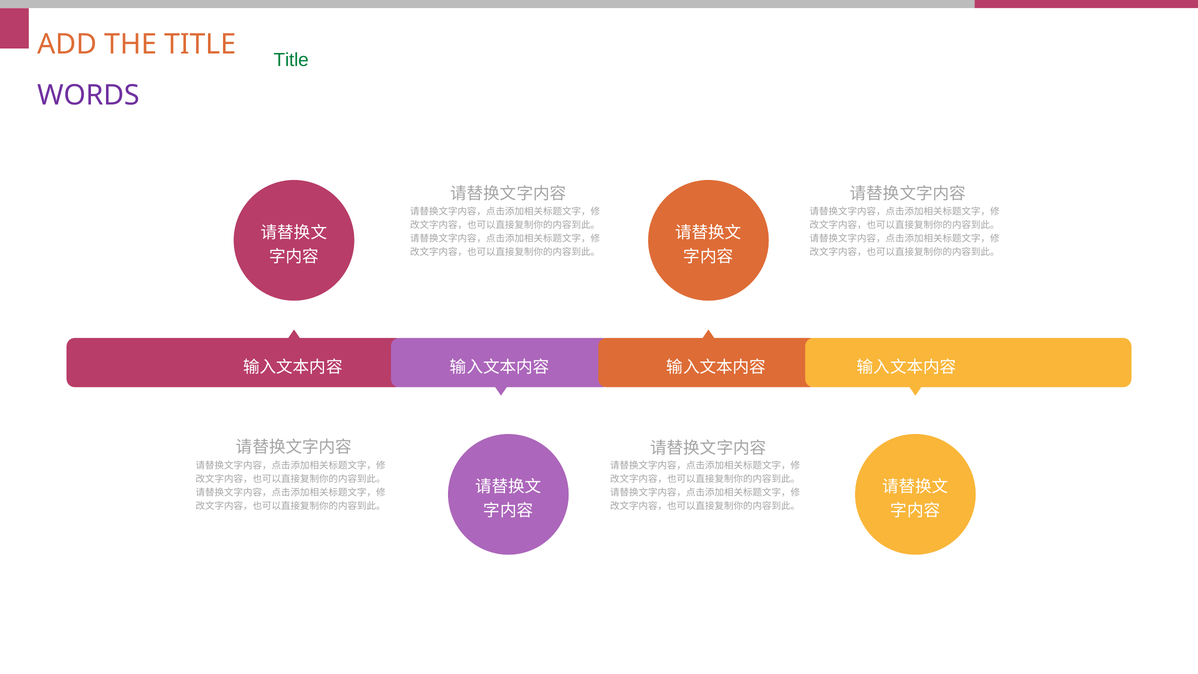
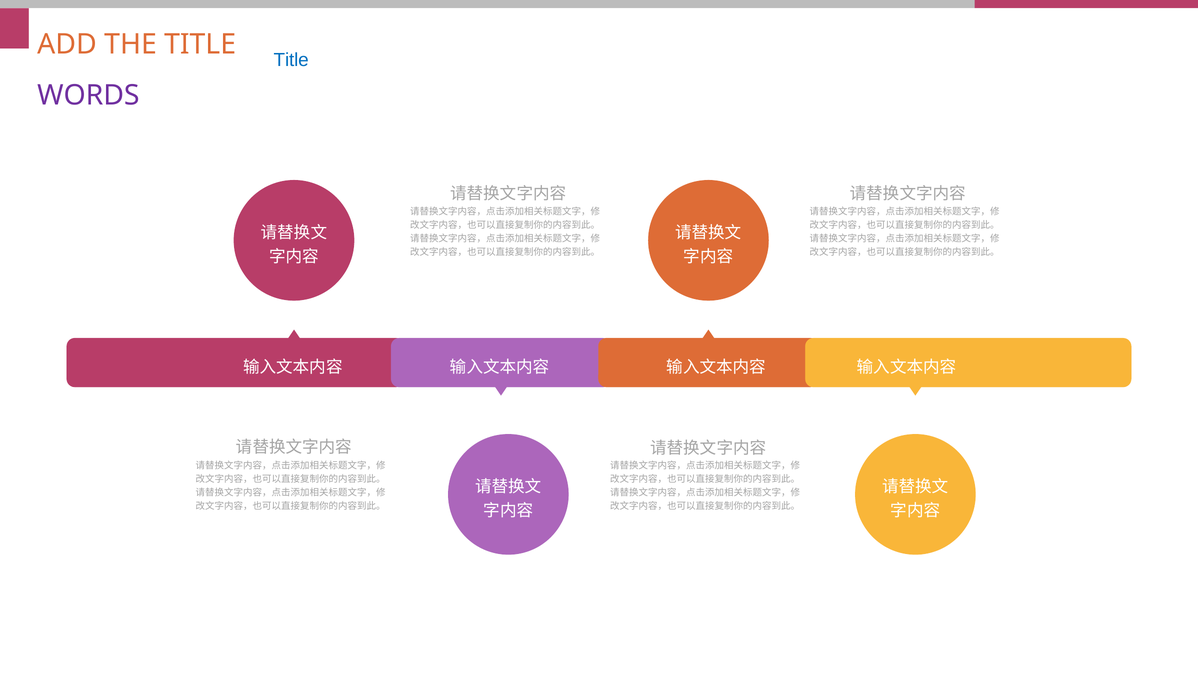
Title colour: green -> blue (291, 60)
